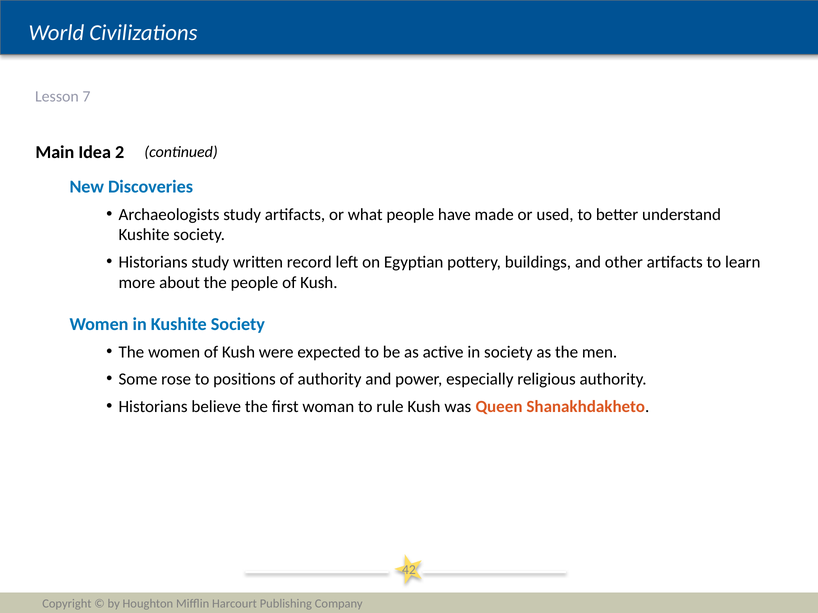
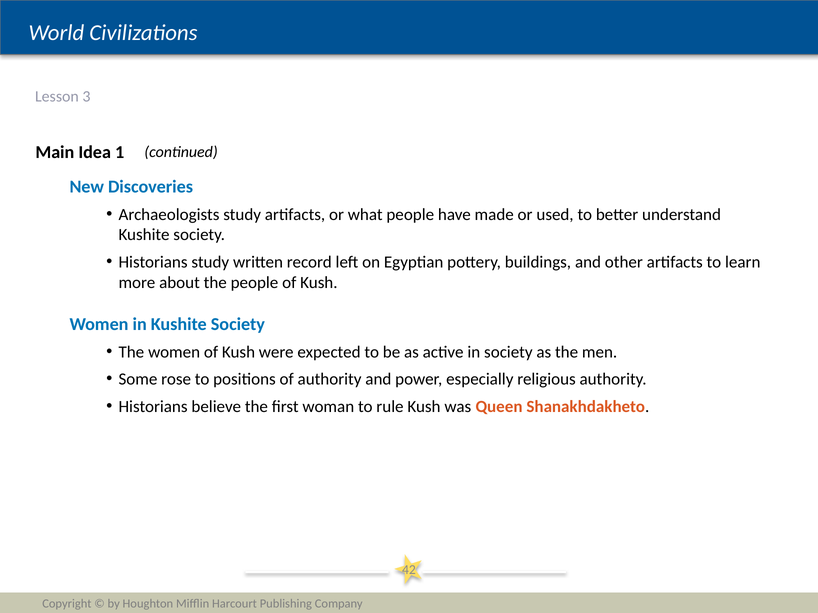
7: 7 -> 3 (86, 96)
2: 2 -> 1 (120, 153)
